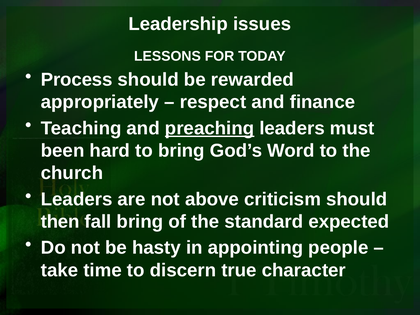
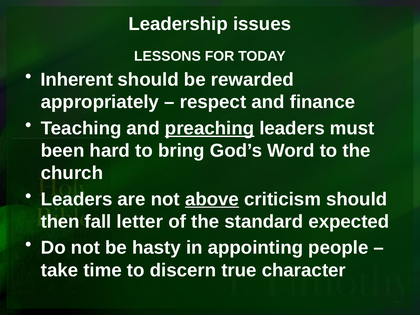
Process: Process -> Inherent (77, 80)
above underline: none -> present (212, 199)
fall bring: bring -> letter (140, 222)
